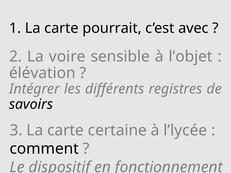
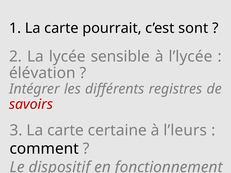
avec: avec -> sont (193, 28)
voire: voire -> lycée (67, 57)
l’objet: l’objet -> l’lycée (191, 57)
savoirs colour: black -> red (31, 104)
l’lycée: l’lycée -> l’leurs (185, 130)
